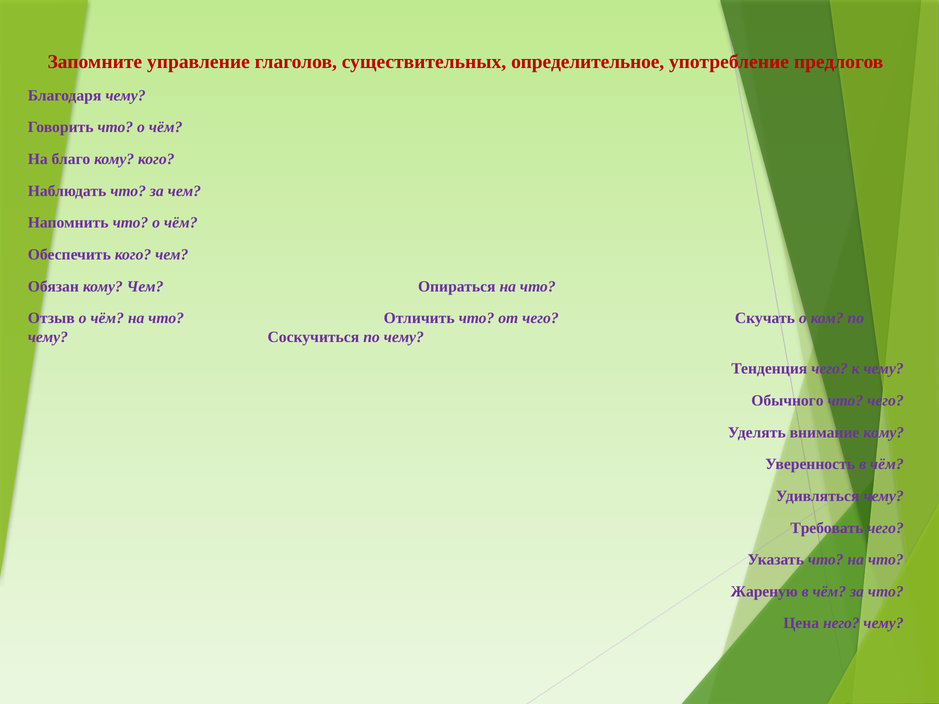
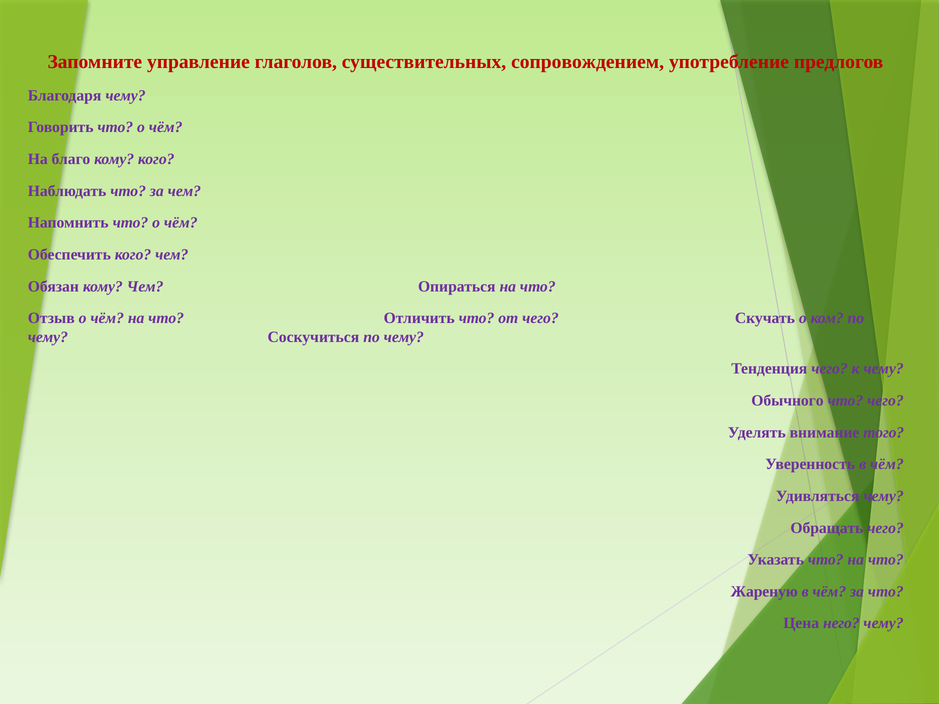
определительное: определительное -> сопровождением (588, 62)
внимание кому: кому -> того (884, 433)
Требовать: Требовать -> Обращать (827, 528)
